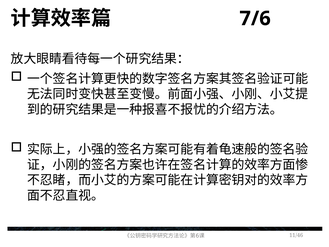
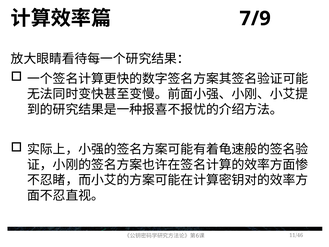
7/6: 7/6 -> 7/9 (255, 18)
